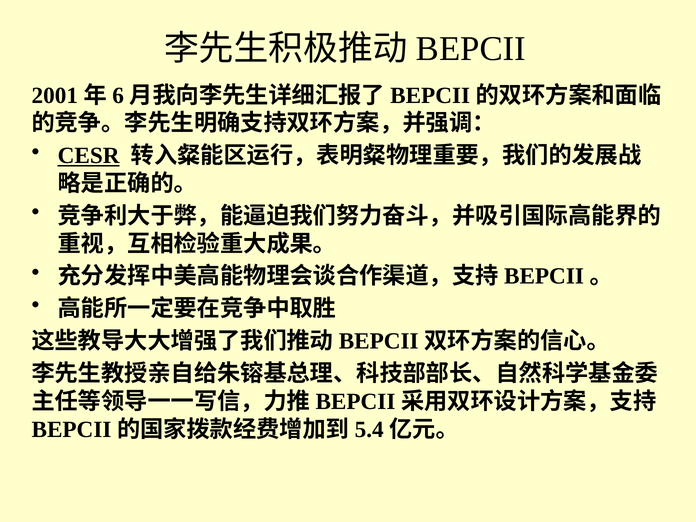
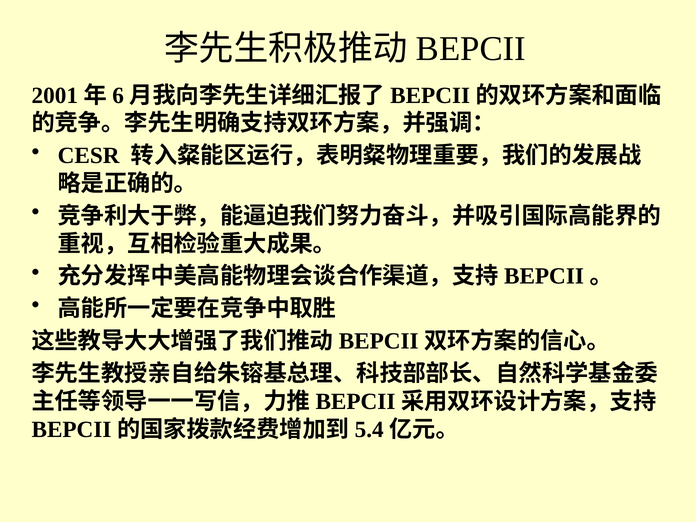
CESR underline: present -> none (89, 156)
